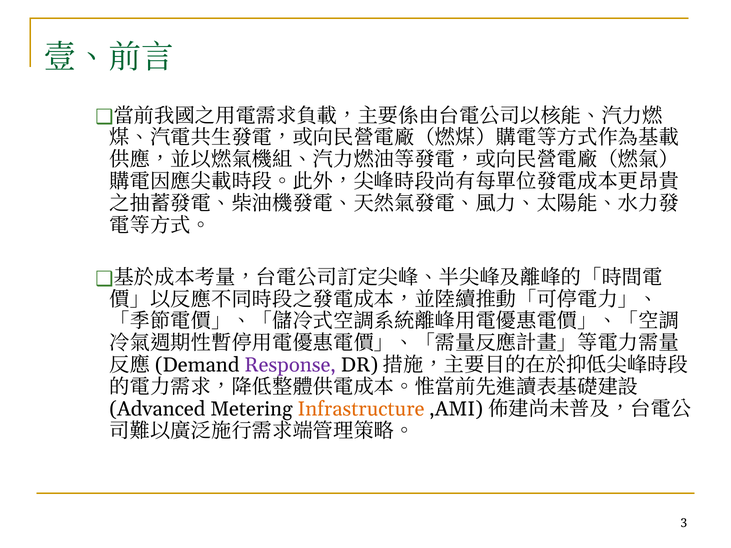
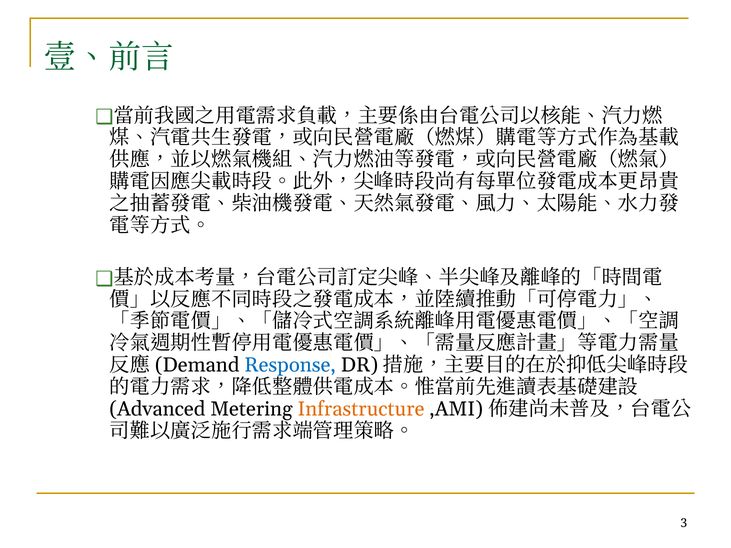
Response colour: purple -> blue (290, 365)
